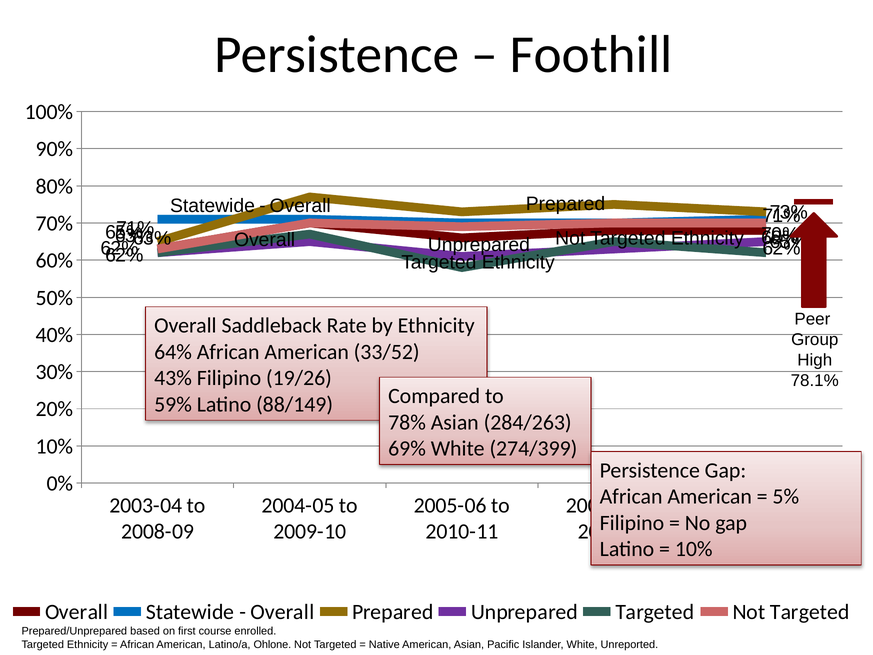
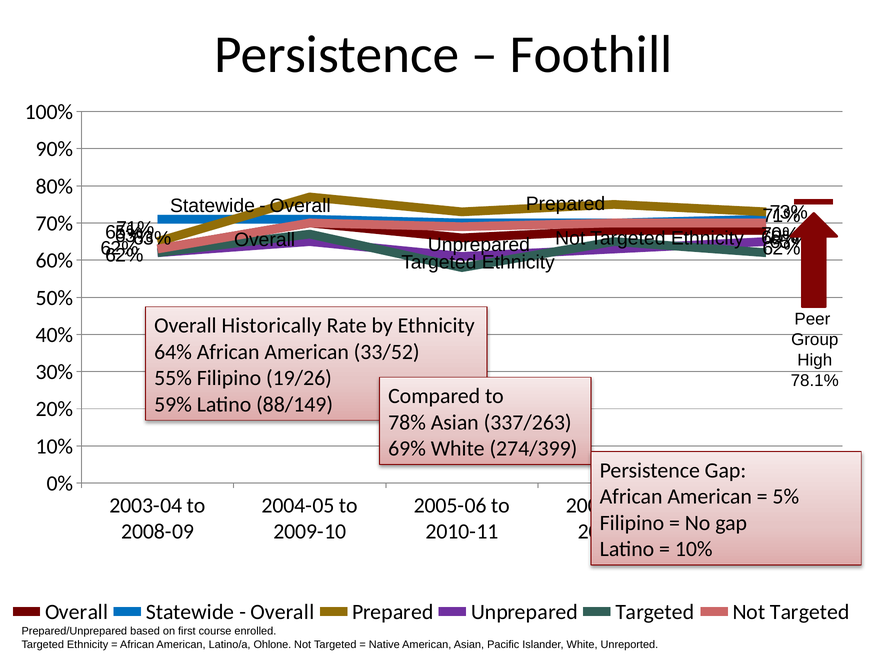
Saddleback: Saddleback -> Historically (272, 326)
43%: 43% -> 55% (173, 378)
284/263: 284/263 -> 337/263 (528, 422)
